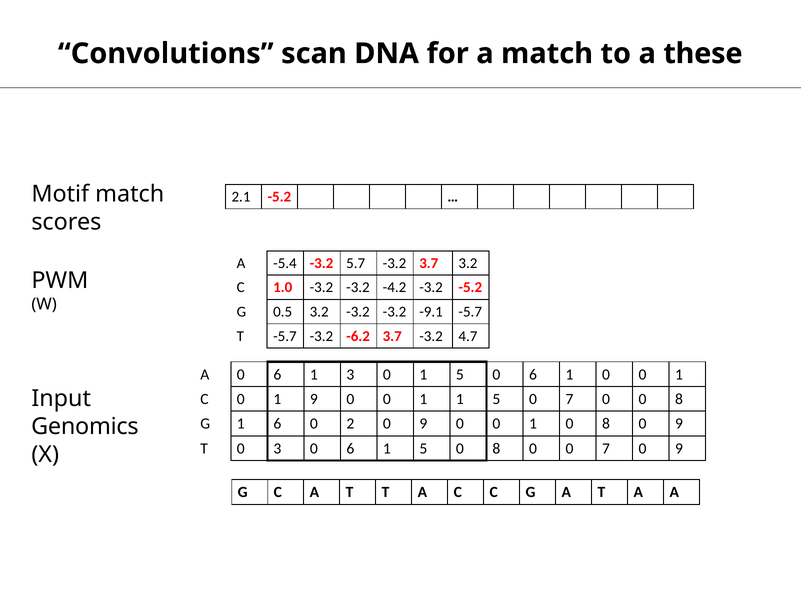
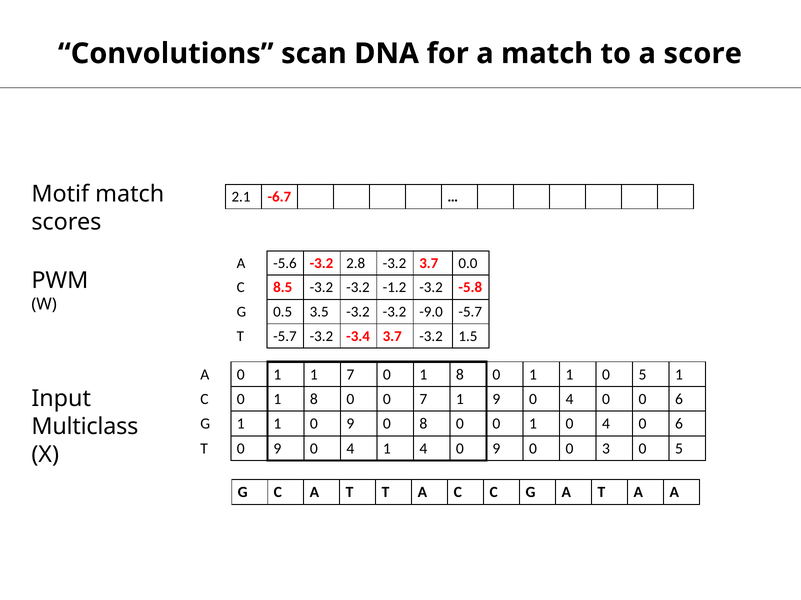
these: these -> score (703, 54)
2.1 -5.2: -5.2 -> -6.7 (279, 197)
-5.4: -5.4 -> -5.6 (285, 263)
5.7: 5.7 -> 2.8 (356, 263)
3.7 3.2: 3.2 -> 0.0 (468, 263)
1.0: 1.0 -> 8.5 (283, 288)
-4.2: -4.2 -> -1.2 (394, 288)
-3.2 -5.2: -5.2 -> -5.8 (470, 288)
0.5 3.2: 3.2 -> 3.5 (319, 312)
-9.1: -9.1 -> -9.0 (431, 312)
-6.2: -6.2 -> -3.4 (358, 336)
4.7: 4.7 -> 1.5 (468, 336)
A 0 6: 6 -> 1 (277, 375)
1 3: 3 -> 7 (350, 375)
5: 5 -> 8 (460, 375)
6: 6 -> 1 (533, 375)
1 0 0: 0 -> 5 (643, 375)
C 0 1 9: 9 -> 8 (314, 400)
1: 1 -> 7 (423, 400)
5: 5 -> 9 (496, 400)
7: 7 -> 4 (569, 400)
0 0 8: 8 -> 6 (679, 400)
G 1 6: 6 -> 1 (277, 424)
2: 2 -> 9 (350, 424)
9: 9 -> 8 (423, 424)
1 0 8: 8 -> 4 (606, 424)
9: 9 -> 6 (679, 424)
Genomics: Genomics -> Multiclass (85, 427)
T 0 3: 3 -> 9 (277, 449)
6: 6 -> 4 (350, 449)
5: 5 -> 4 (423, 449)
8: 8 -> 9 (496, 449)
0 0 7: 7 -> 3 (606, 449)
9: 9 -> 5 (679, 449)
